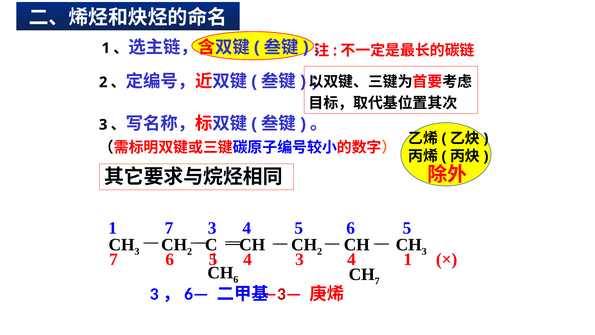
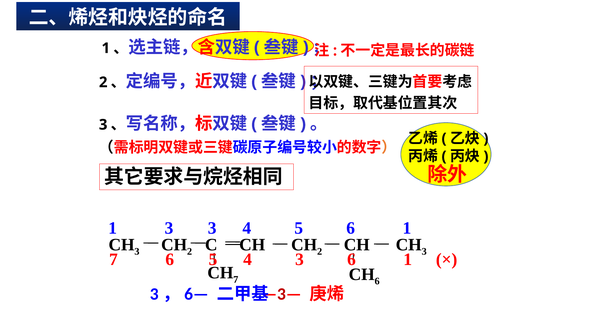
1 7: 7 -> 3 (169, 228)
5 6 5: 5 -> 1 (407, 228)
4 3 4: 4 -> 6 (351, 259)
CH 6: 6 -> 7 (236, 279)
CH 7: 7 -> 6 (377, 281)
